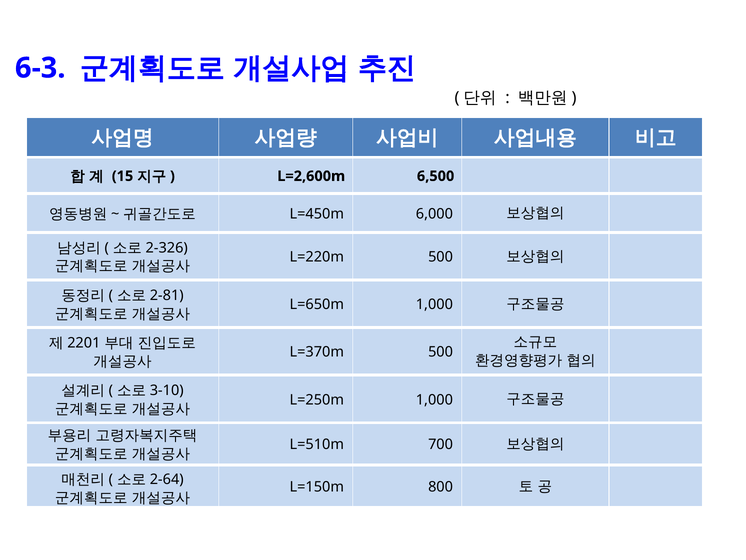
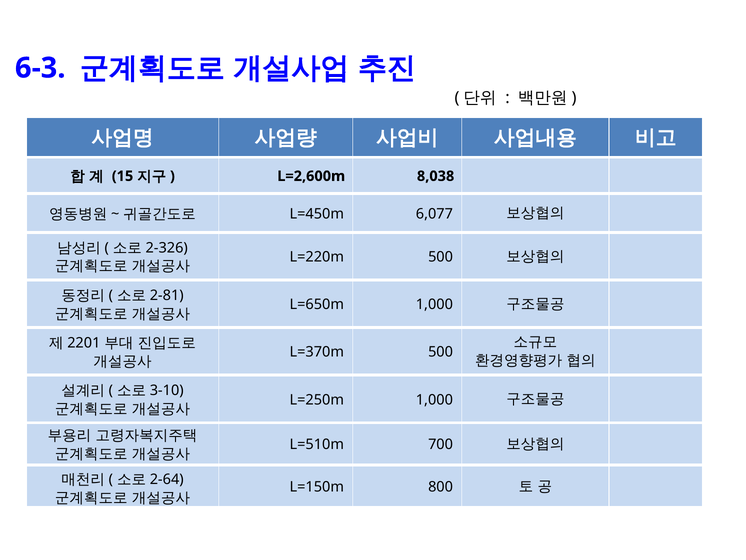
6,500: 6,500 -> 8,038 (436, 176)
6,000: 6,000 -> 6,077 (434, 214)
